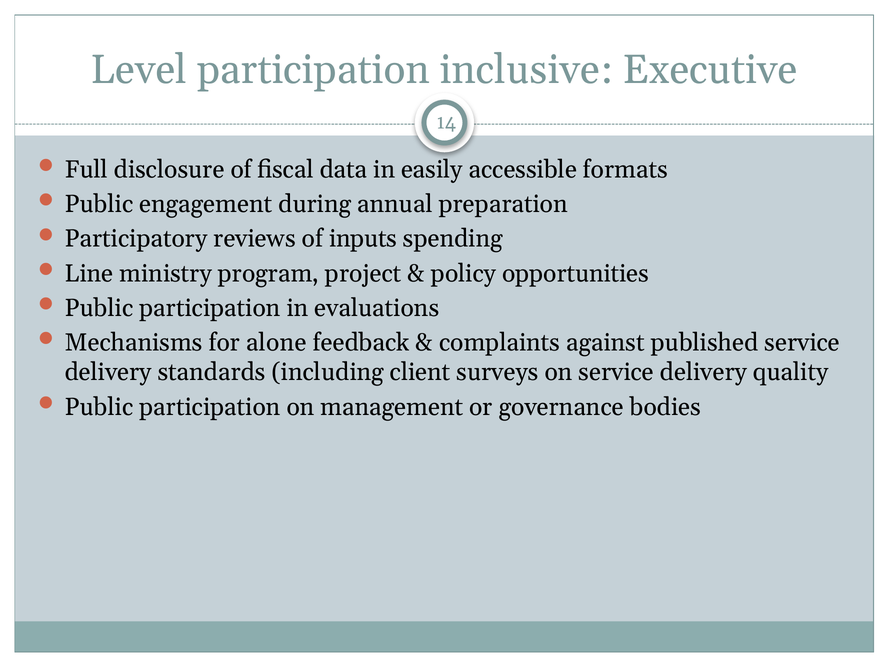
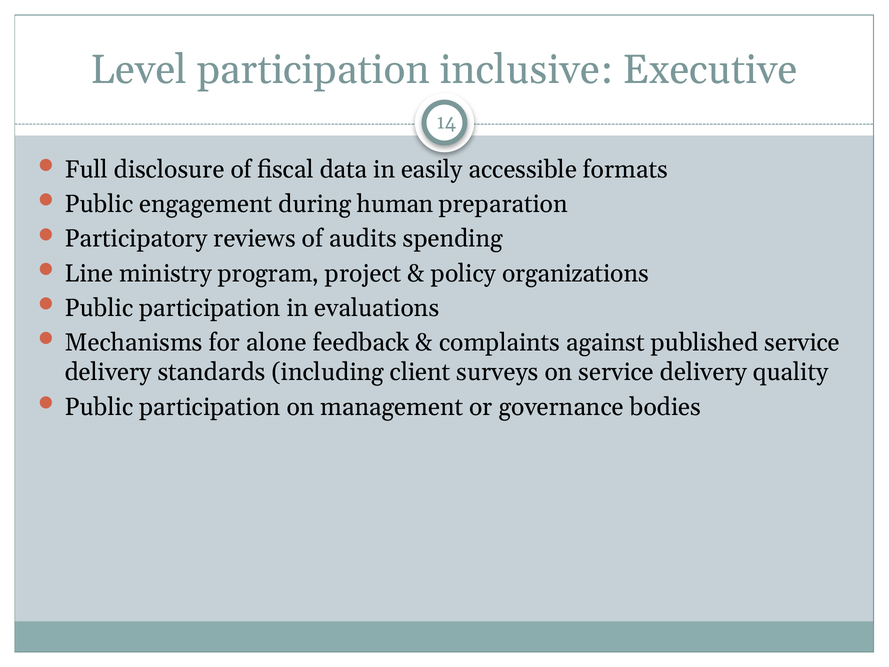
annual: annual -> human (395, 204)
inputs: inputs -> audits (363, 239)
opportunities: opportunities -> organizations (575, 273)
